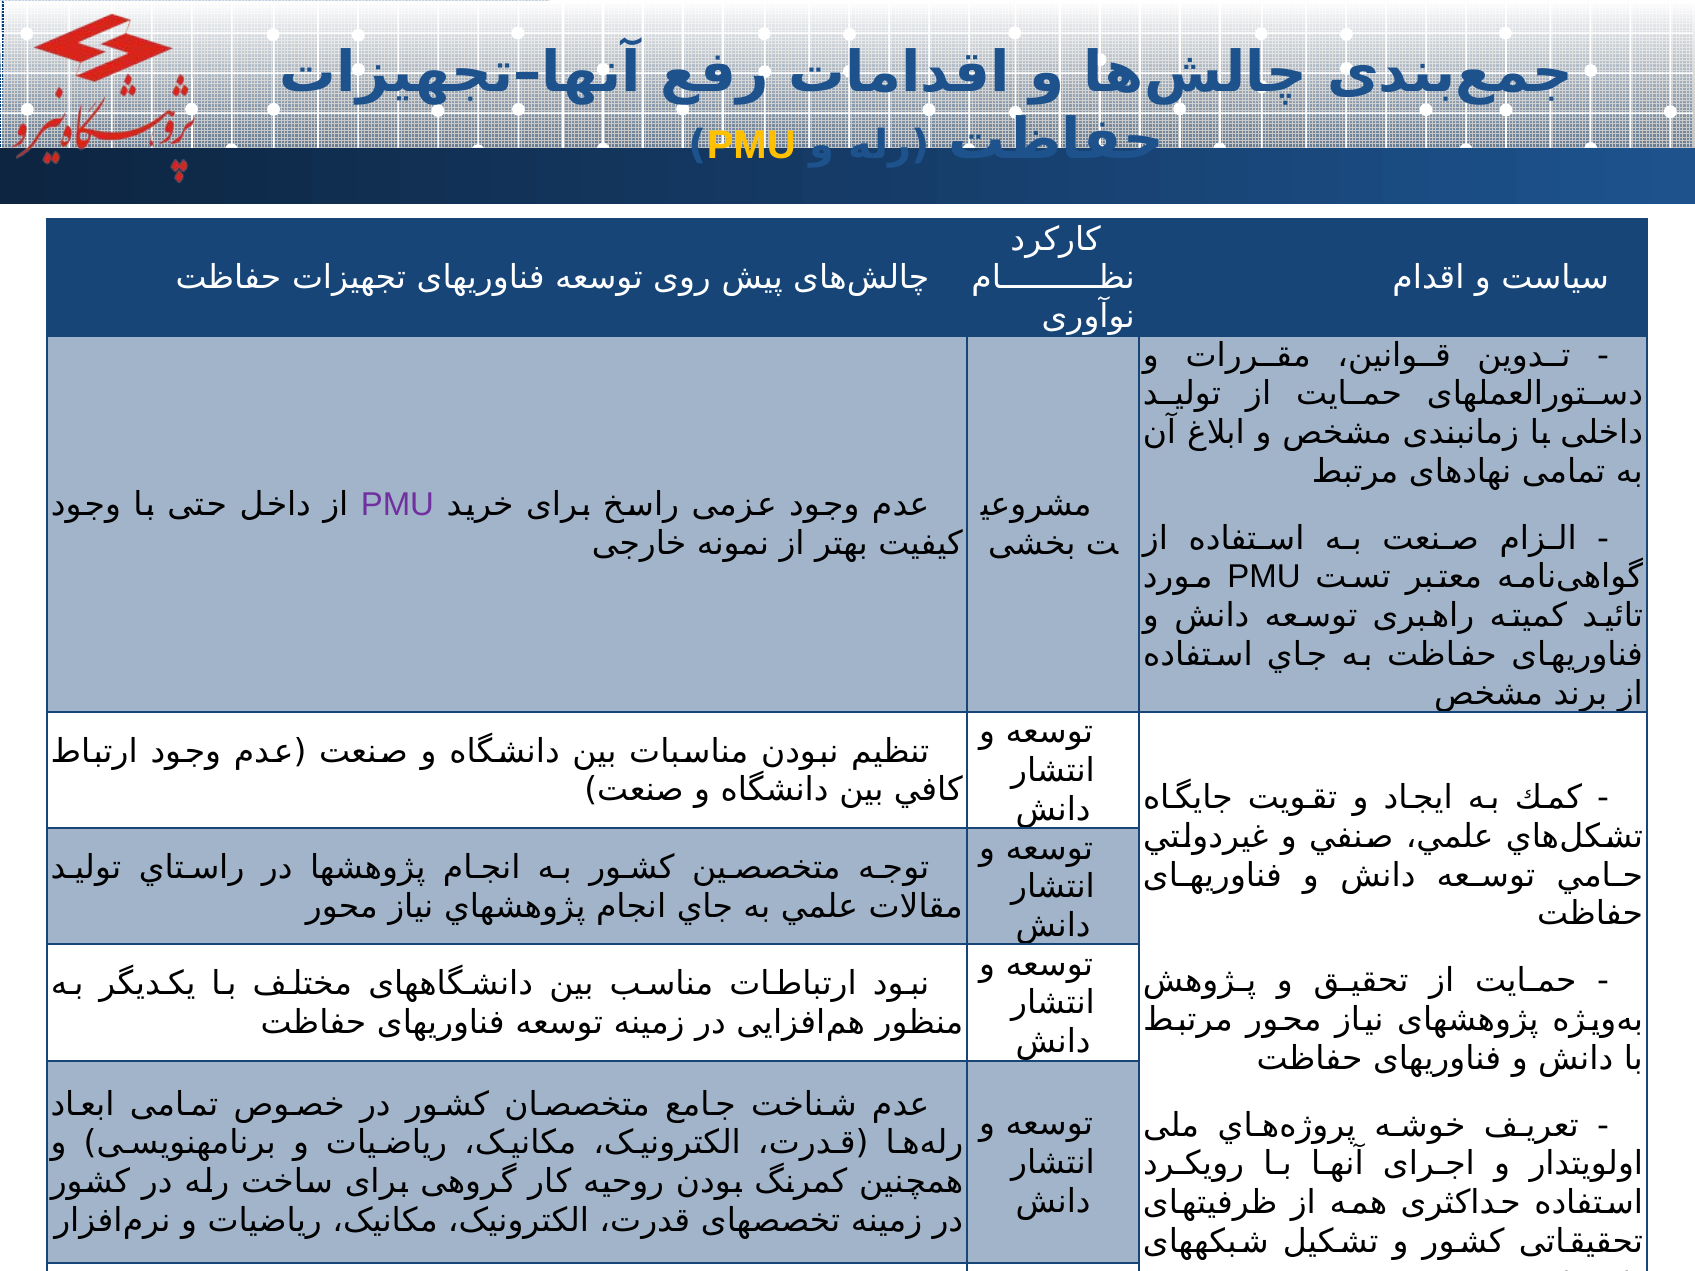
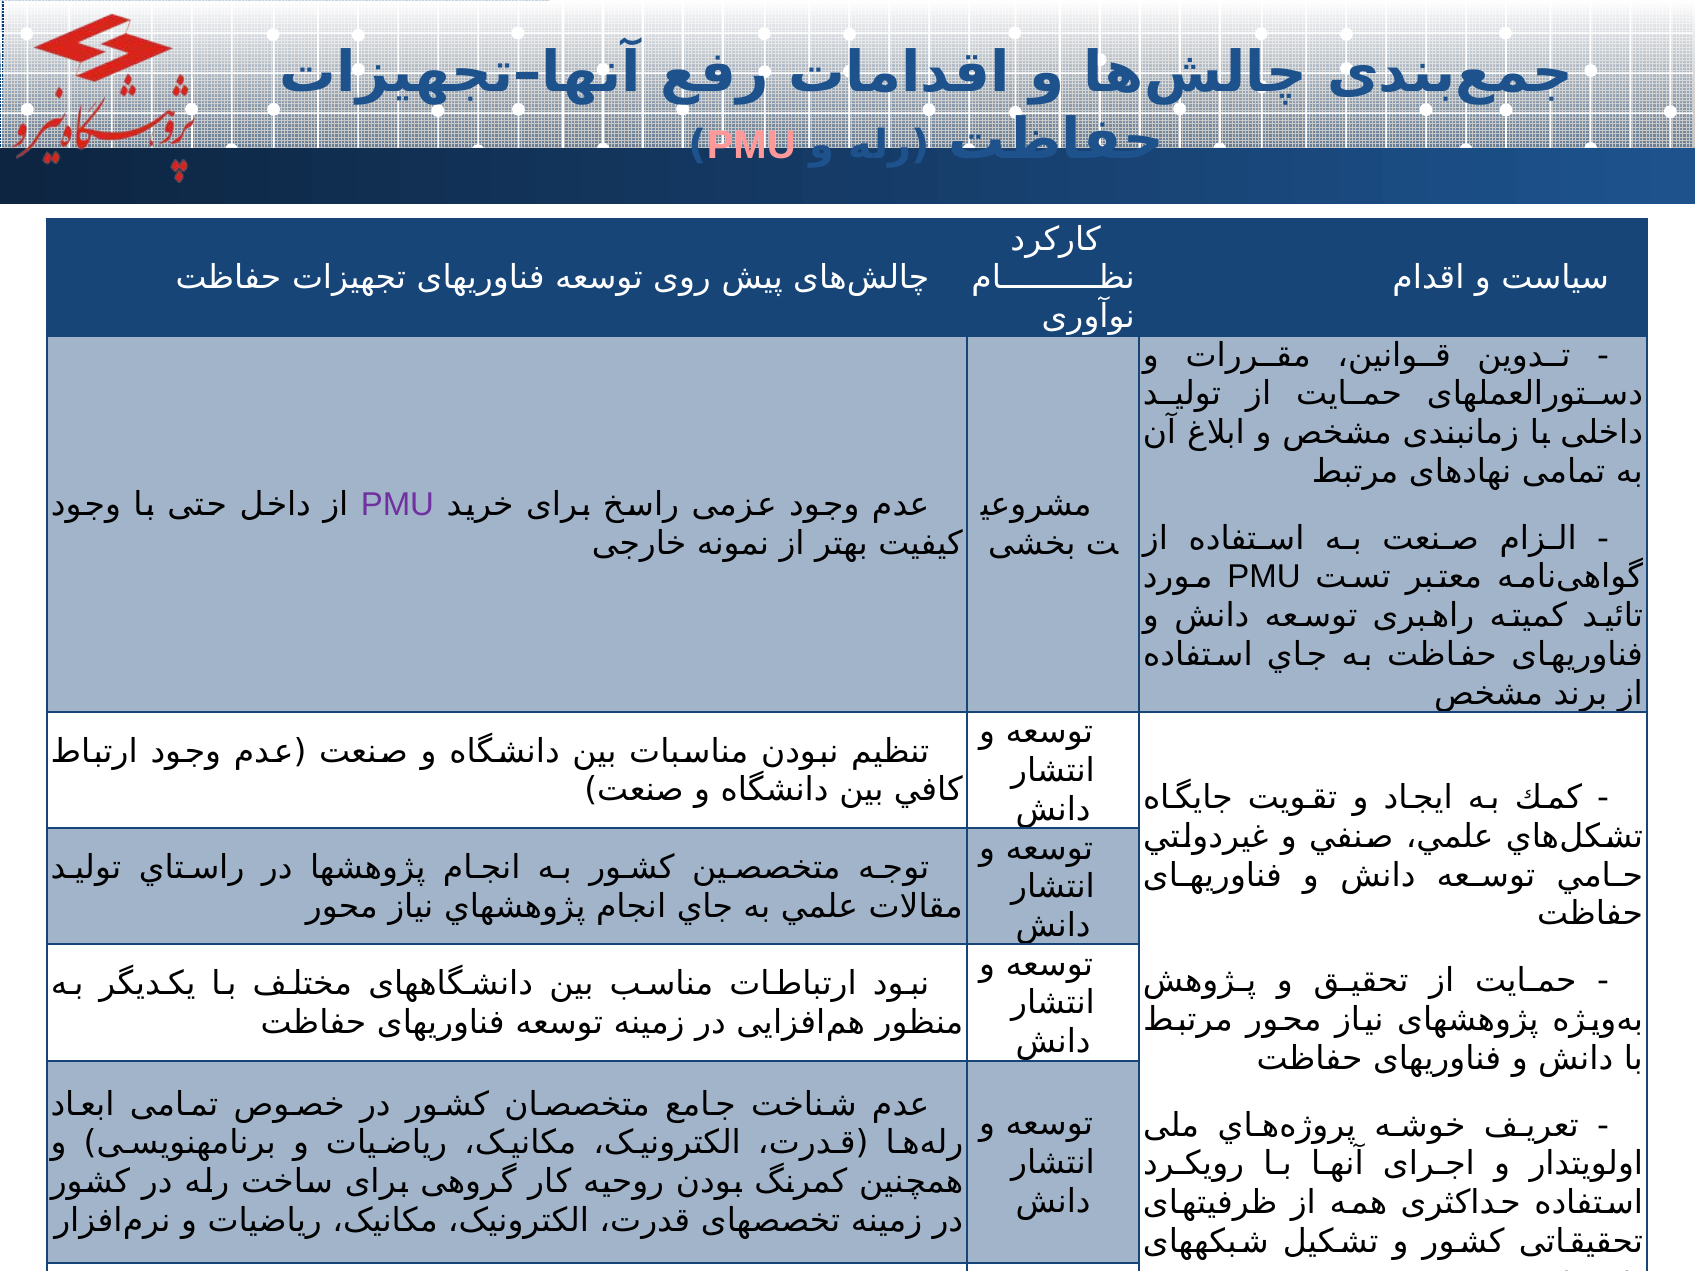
PMU colour: yellow -> pink (751, 146)
